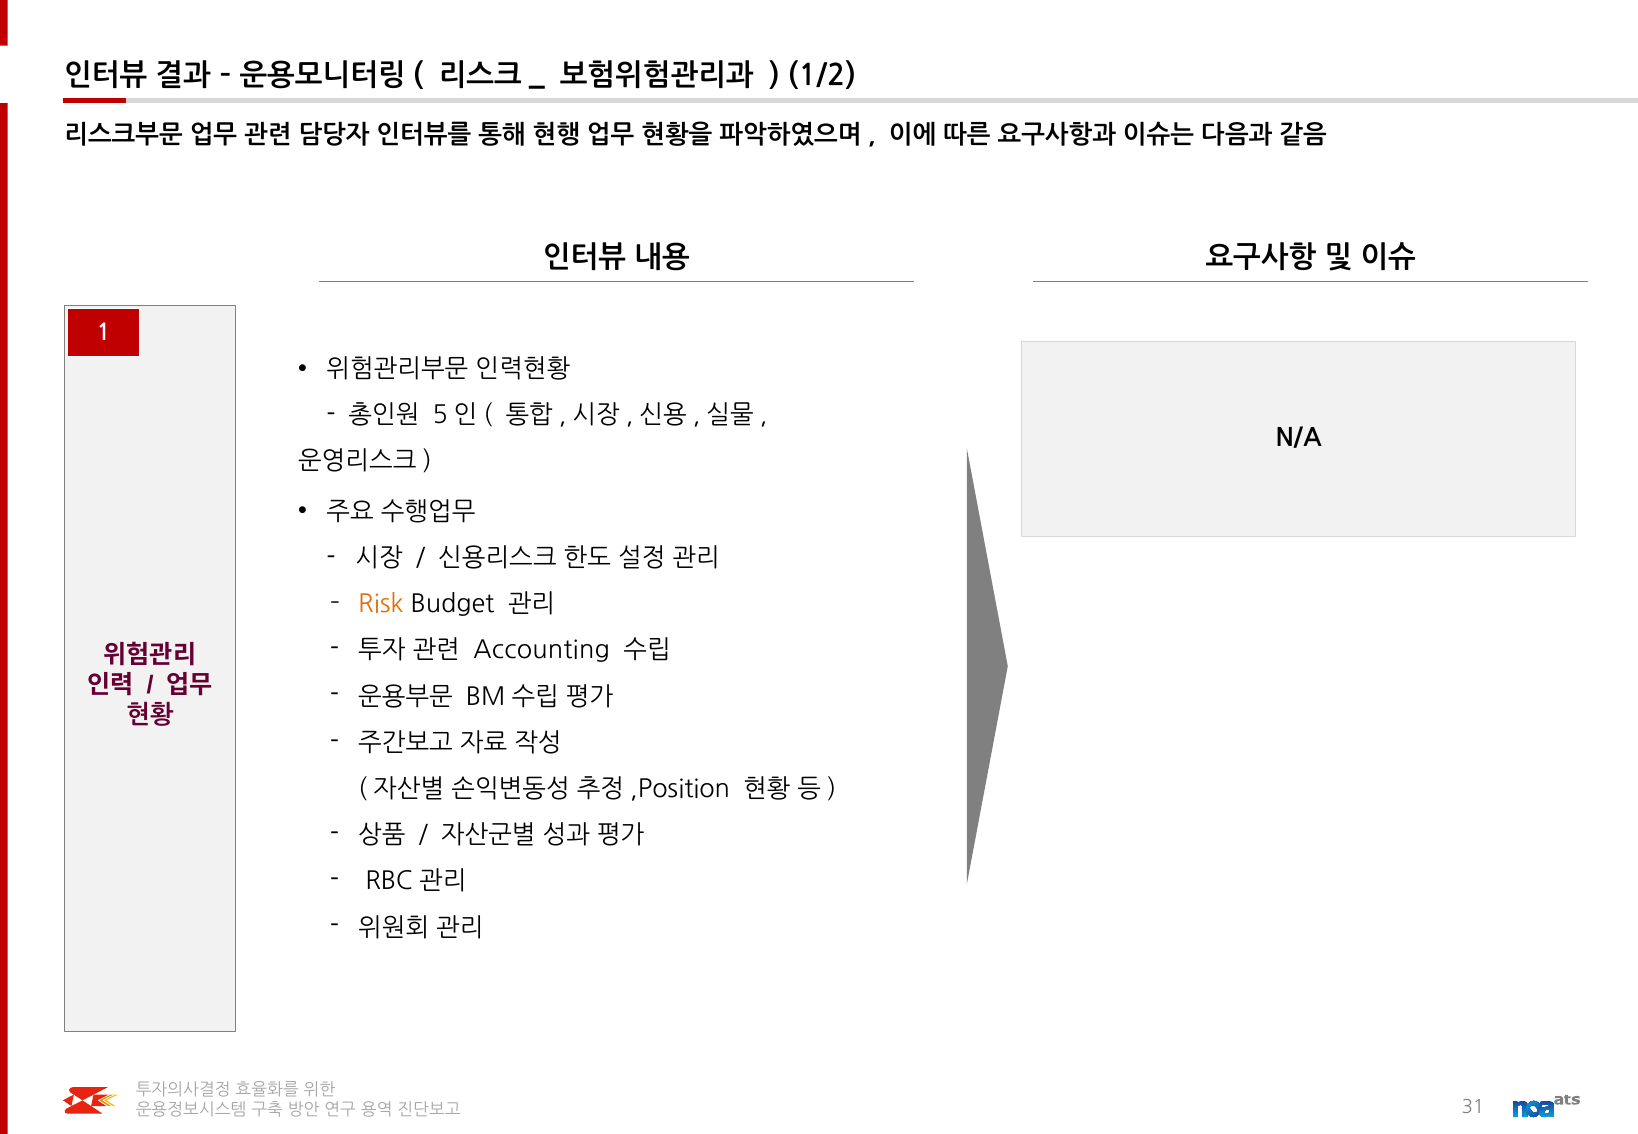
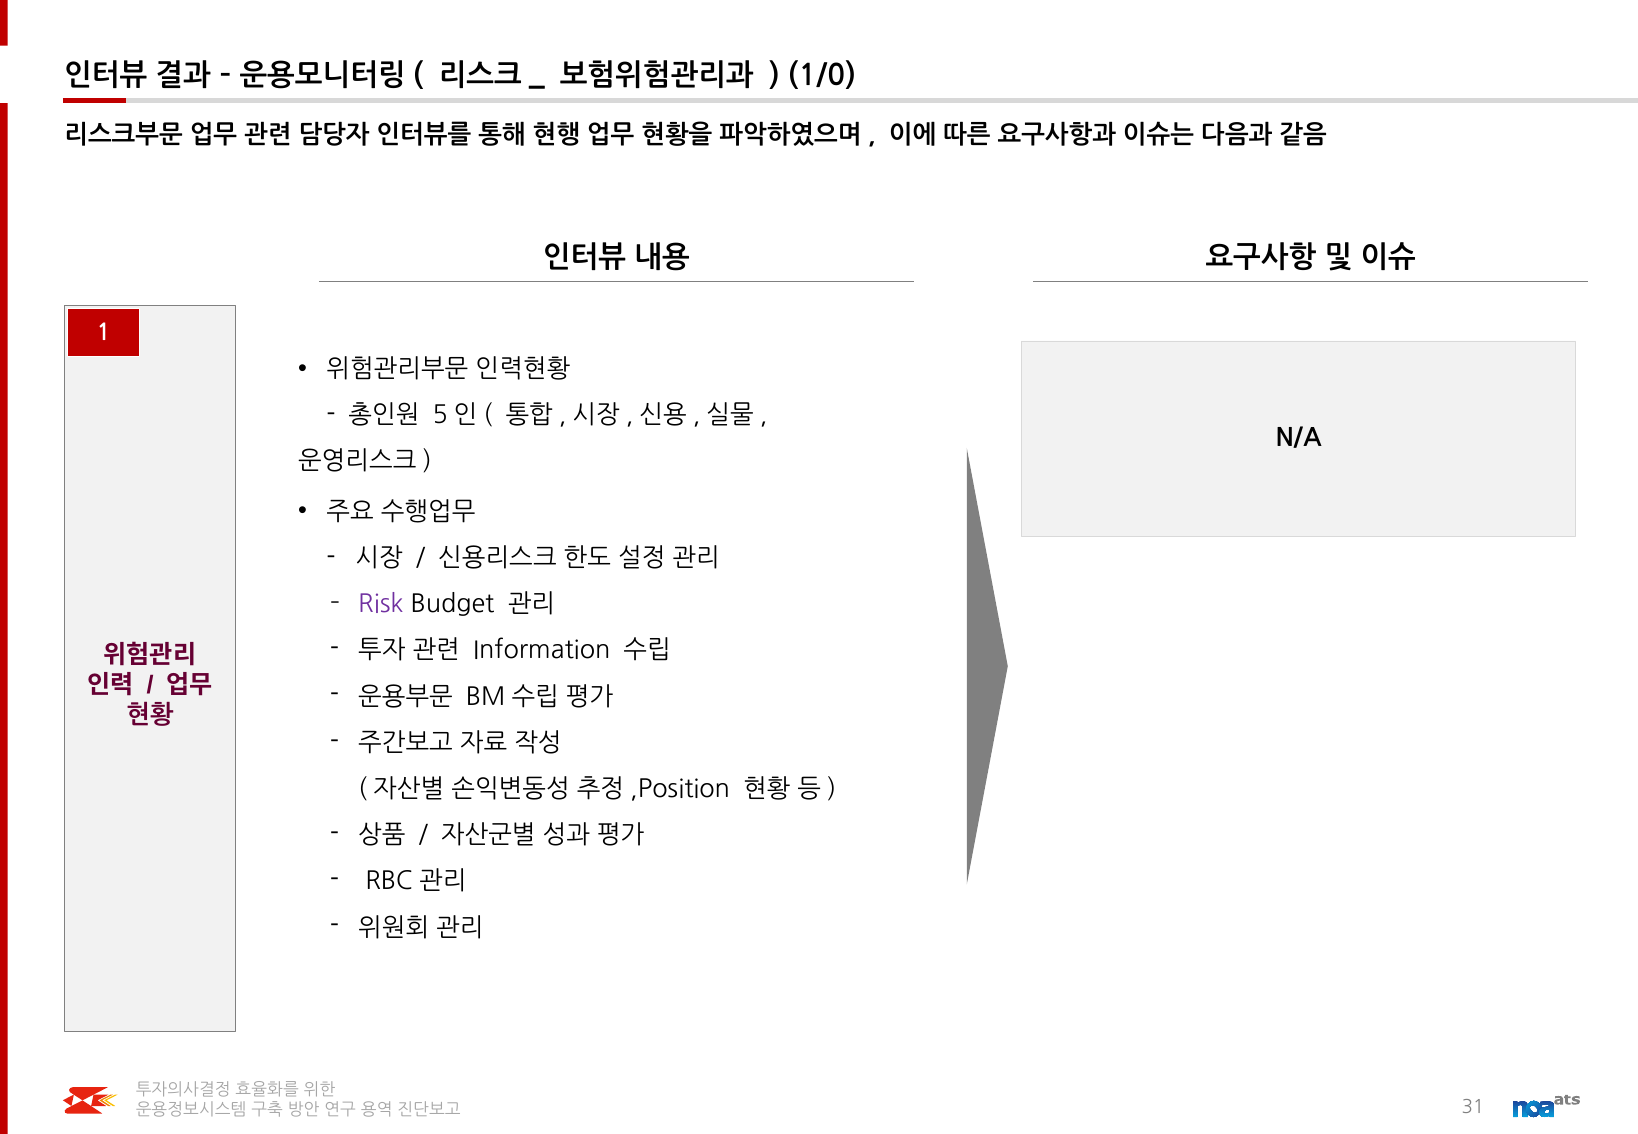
1/2: 1/2 -> 1/0 (822, 75)
Risk colour: orange -> purple (381, 604)
Accounting: Accounting -> Information (542, 651)
